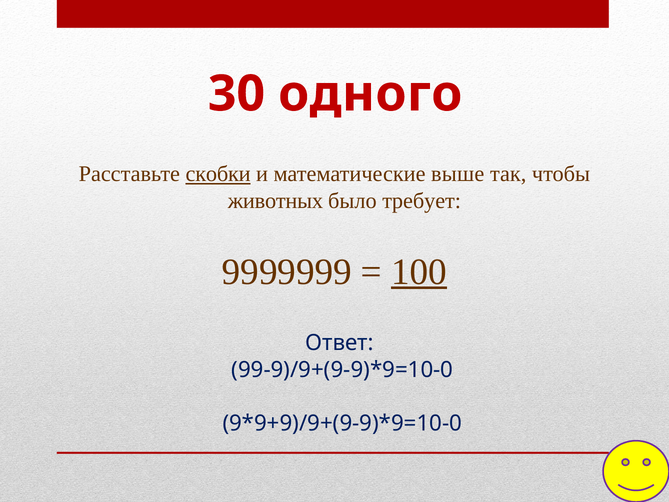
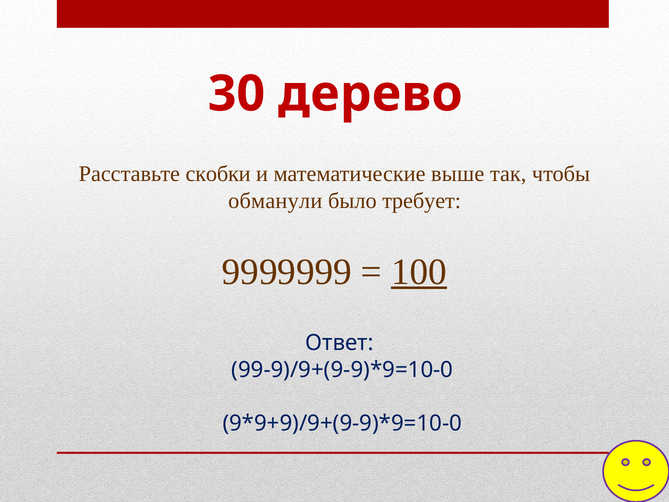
одного: одного -> дерево (370, 94)
скобки underline: present -> none (218, 174)
животных: животных -> обманули (275, 201)
